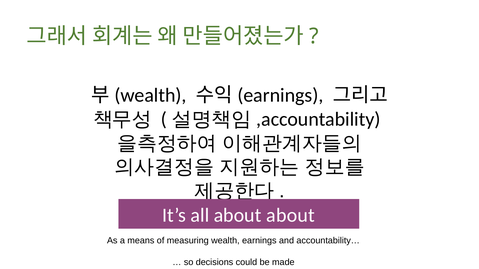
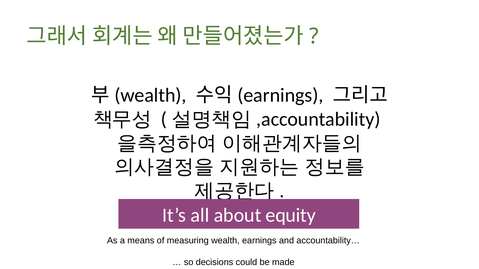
about about: about -> equity (291, 216)
